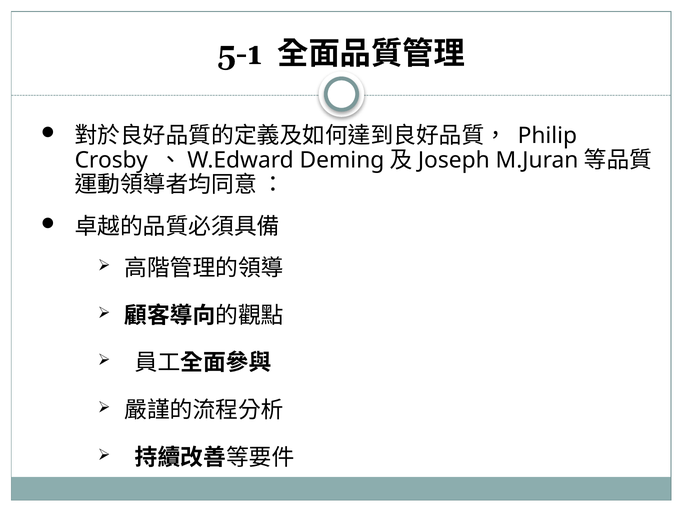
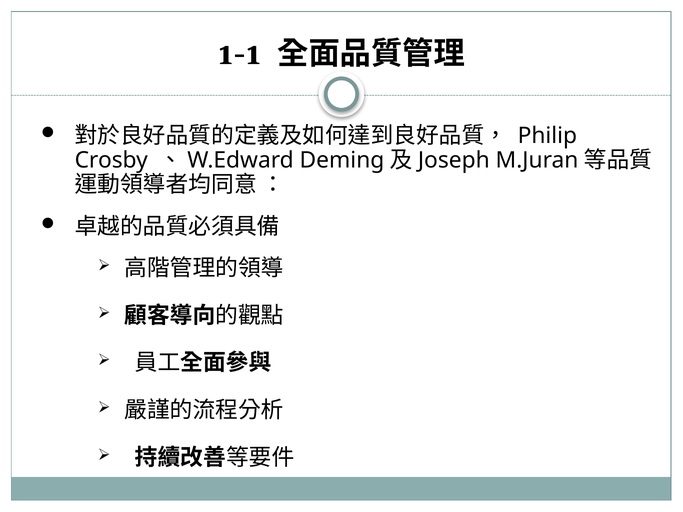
5-1: 5-1 -> 1-1 (240, 54)
